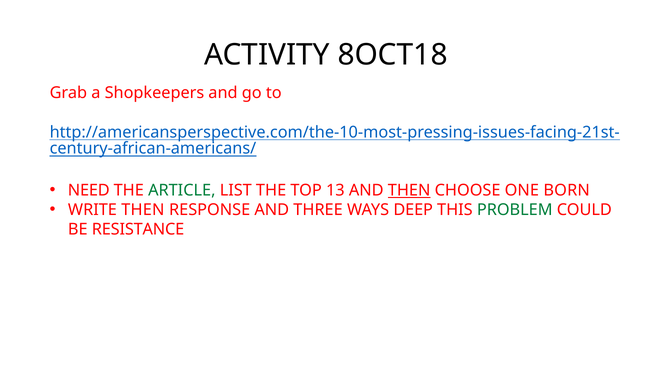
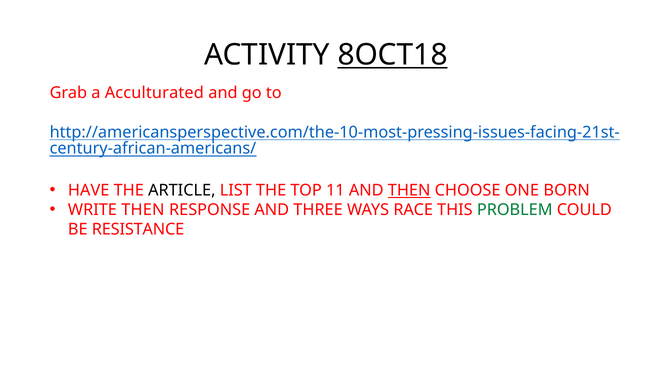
8OCT18 underline: none -> present (393, 55)
Shopkeepers: Shopkeepers -> Acculturated (154, 93)
NEED: NEED -> HAVE (89, 190)
ARTICLE colour: green -> black (182, 190)
13: 13 -> 11 (335, 190)
DEEP: DEEP -> RACE (413, 210)
